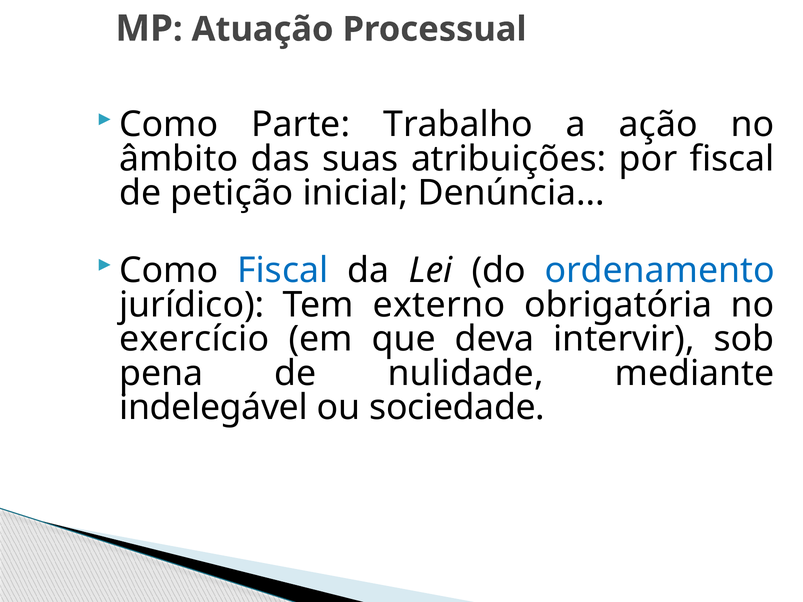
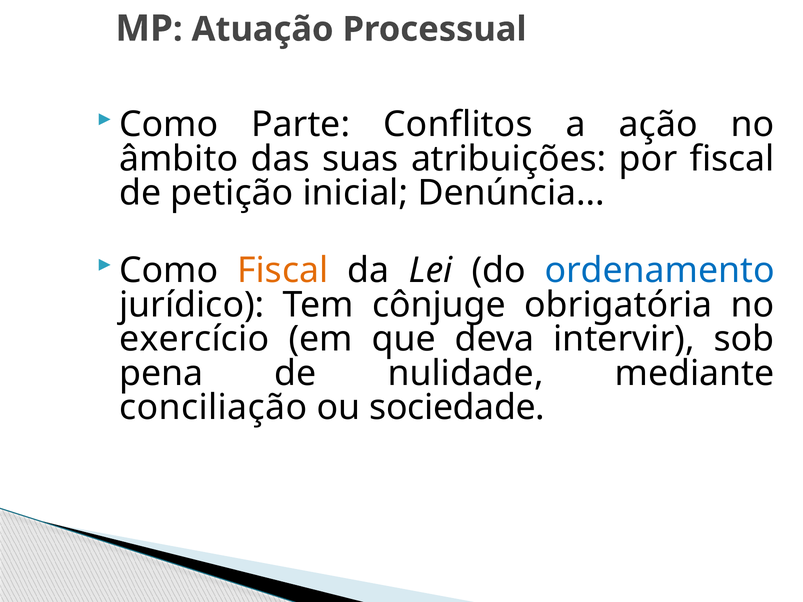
Trabalho: Trabalho -> Conflitos (458, 125)
Fiscal colour: blue -> orange (283, 271)
externo: externo -> cônjuge (439, 305)
indelegável: indelegável -> conciliação (213, 408)
